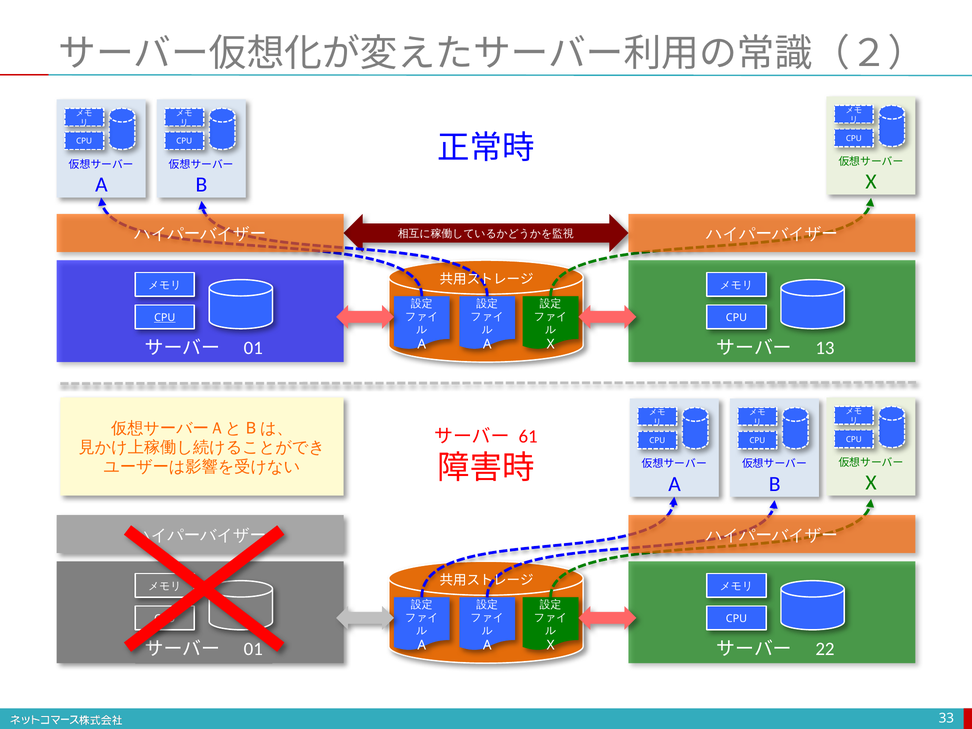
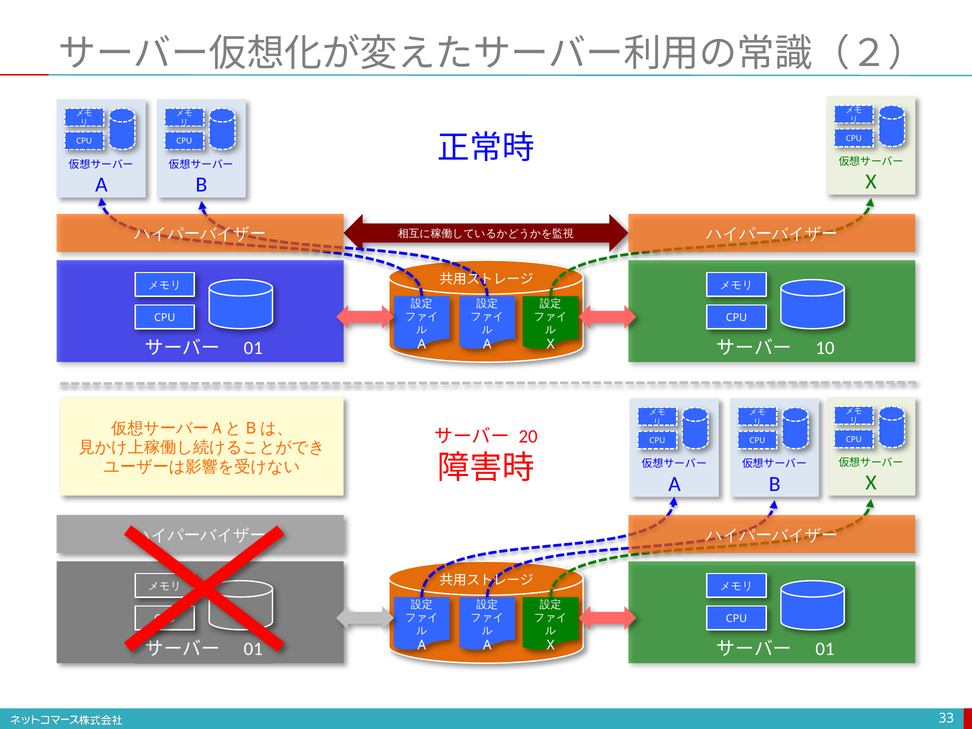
CPU underline: present -> none (165, 318)
13: 13 -> 10 (825, 348)
61: 61 -> 20 (528, 436)
22: 22 -> 01 (825, 649)
